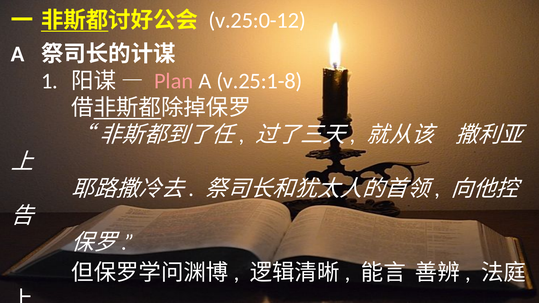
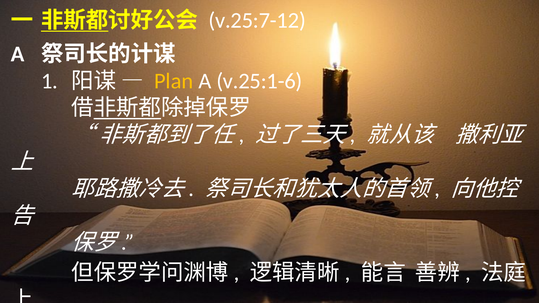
v.25:0-12: v.25:0-12 -> v.25:7-12 (257, 20)
Plan colour: pink -> yellow (174, 81)
v.25:1-8: v.25:1-8 -> v.25:1-6 (259, 81)
